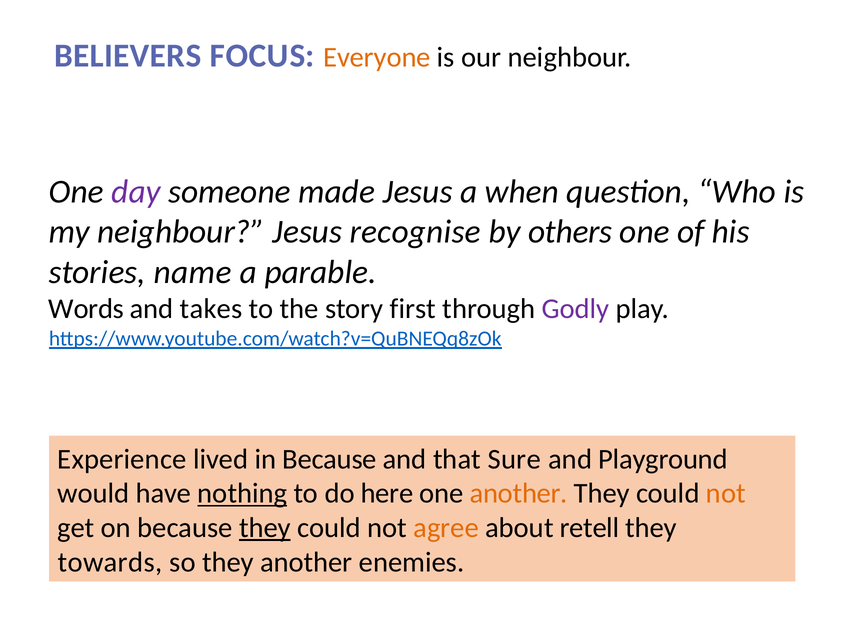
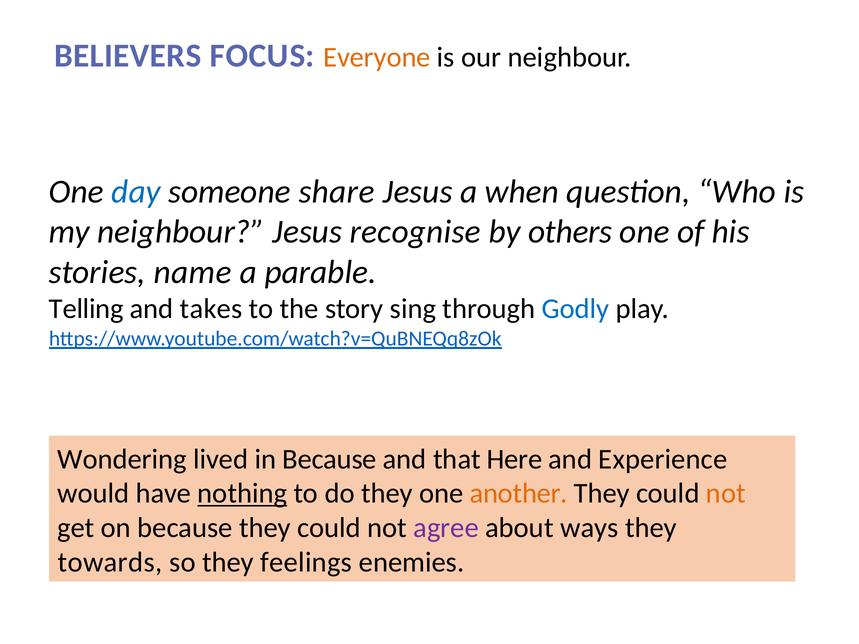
day colour: purple -> blue (136, 192)
made: made -> share (337, 192)
Words: Words -> Telling (86, 309)
first: first -> sing (413, 309)
Godly colour: purple -> blue (575, 309)
Experience: Experience -> Wondering (122, 459)
Sure: Sure -> Here (515, 459)
Playground: Playground -> Experience (663, 459)
do here: here -> they (387, 494)
they underline: present -> none (265, 528)
agree colour: orange -> purple (446, 528)
retell: retell -> ways (589, 528)
they another: another -> feelings (306, 562)
